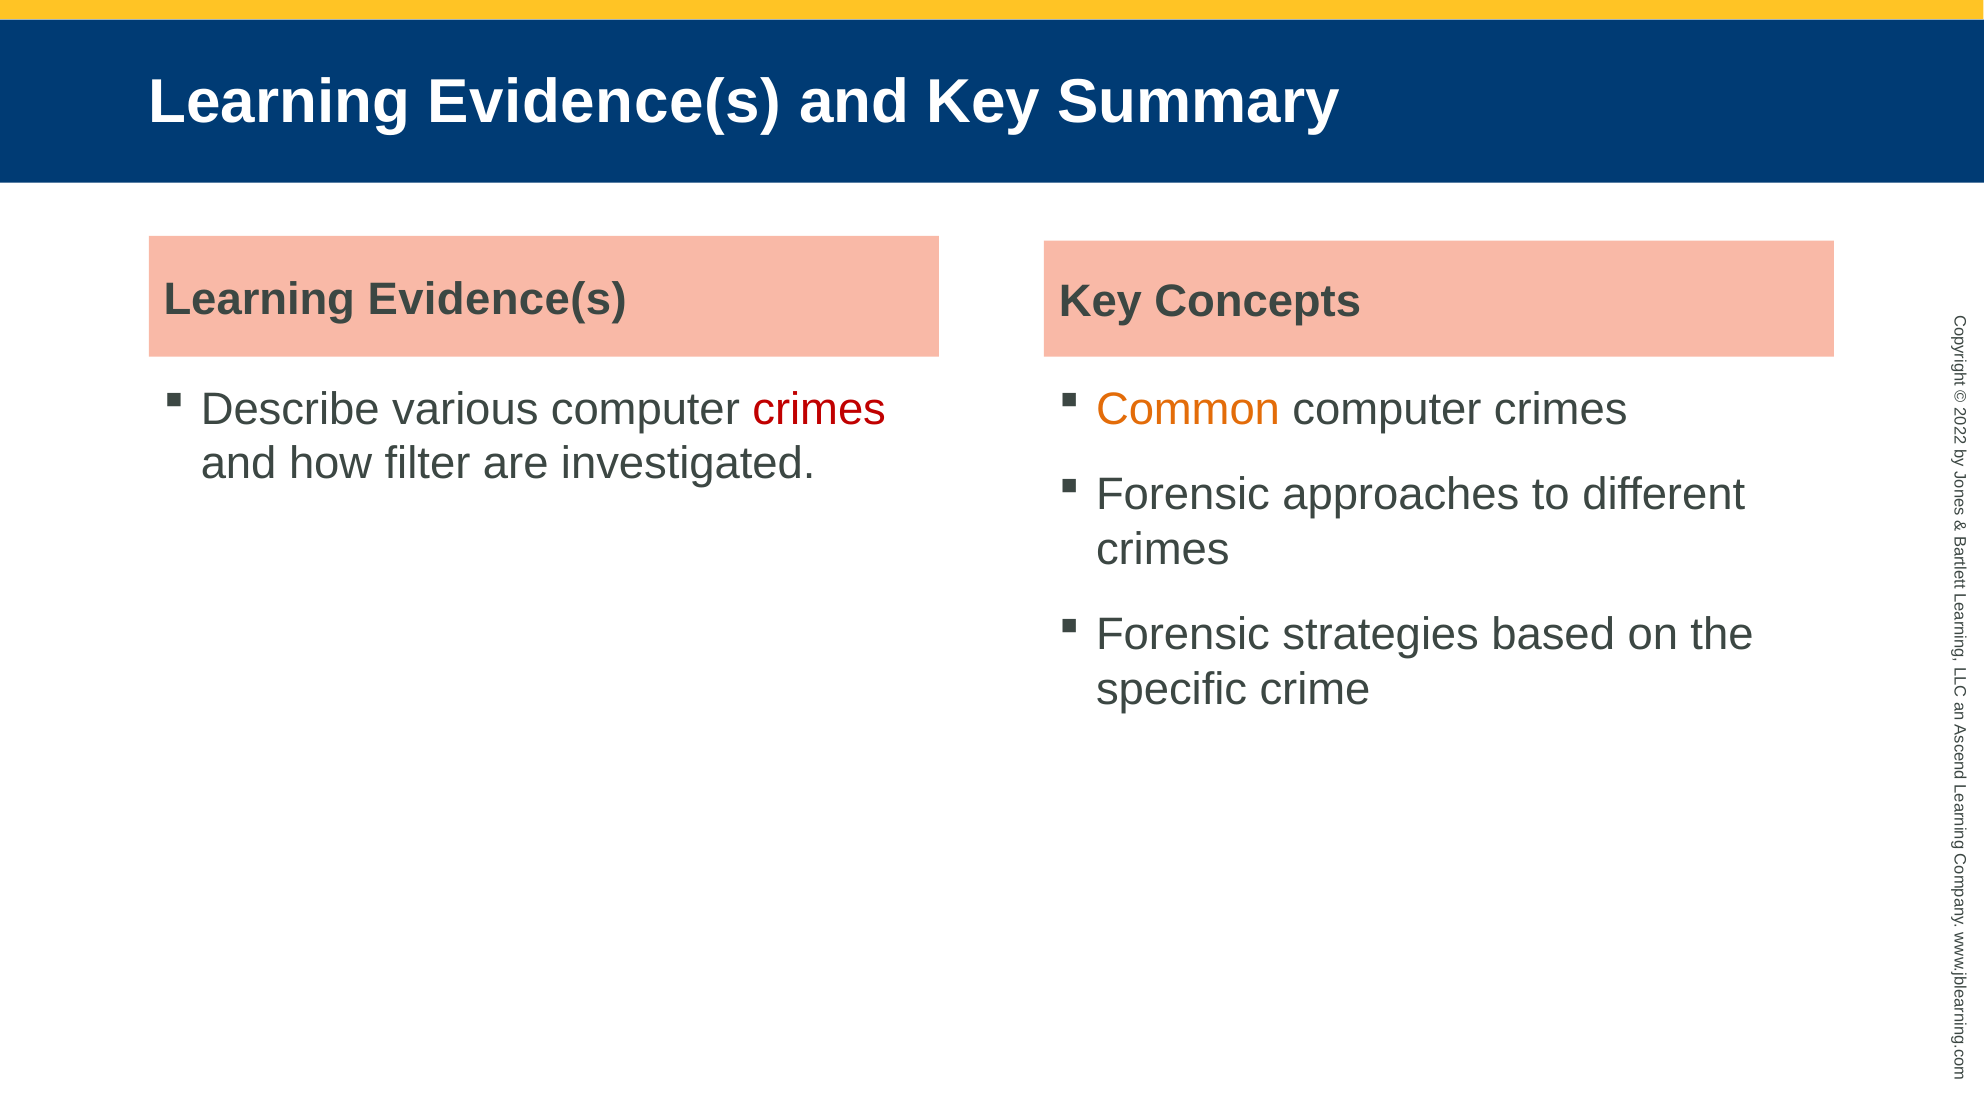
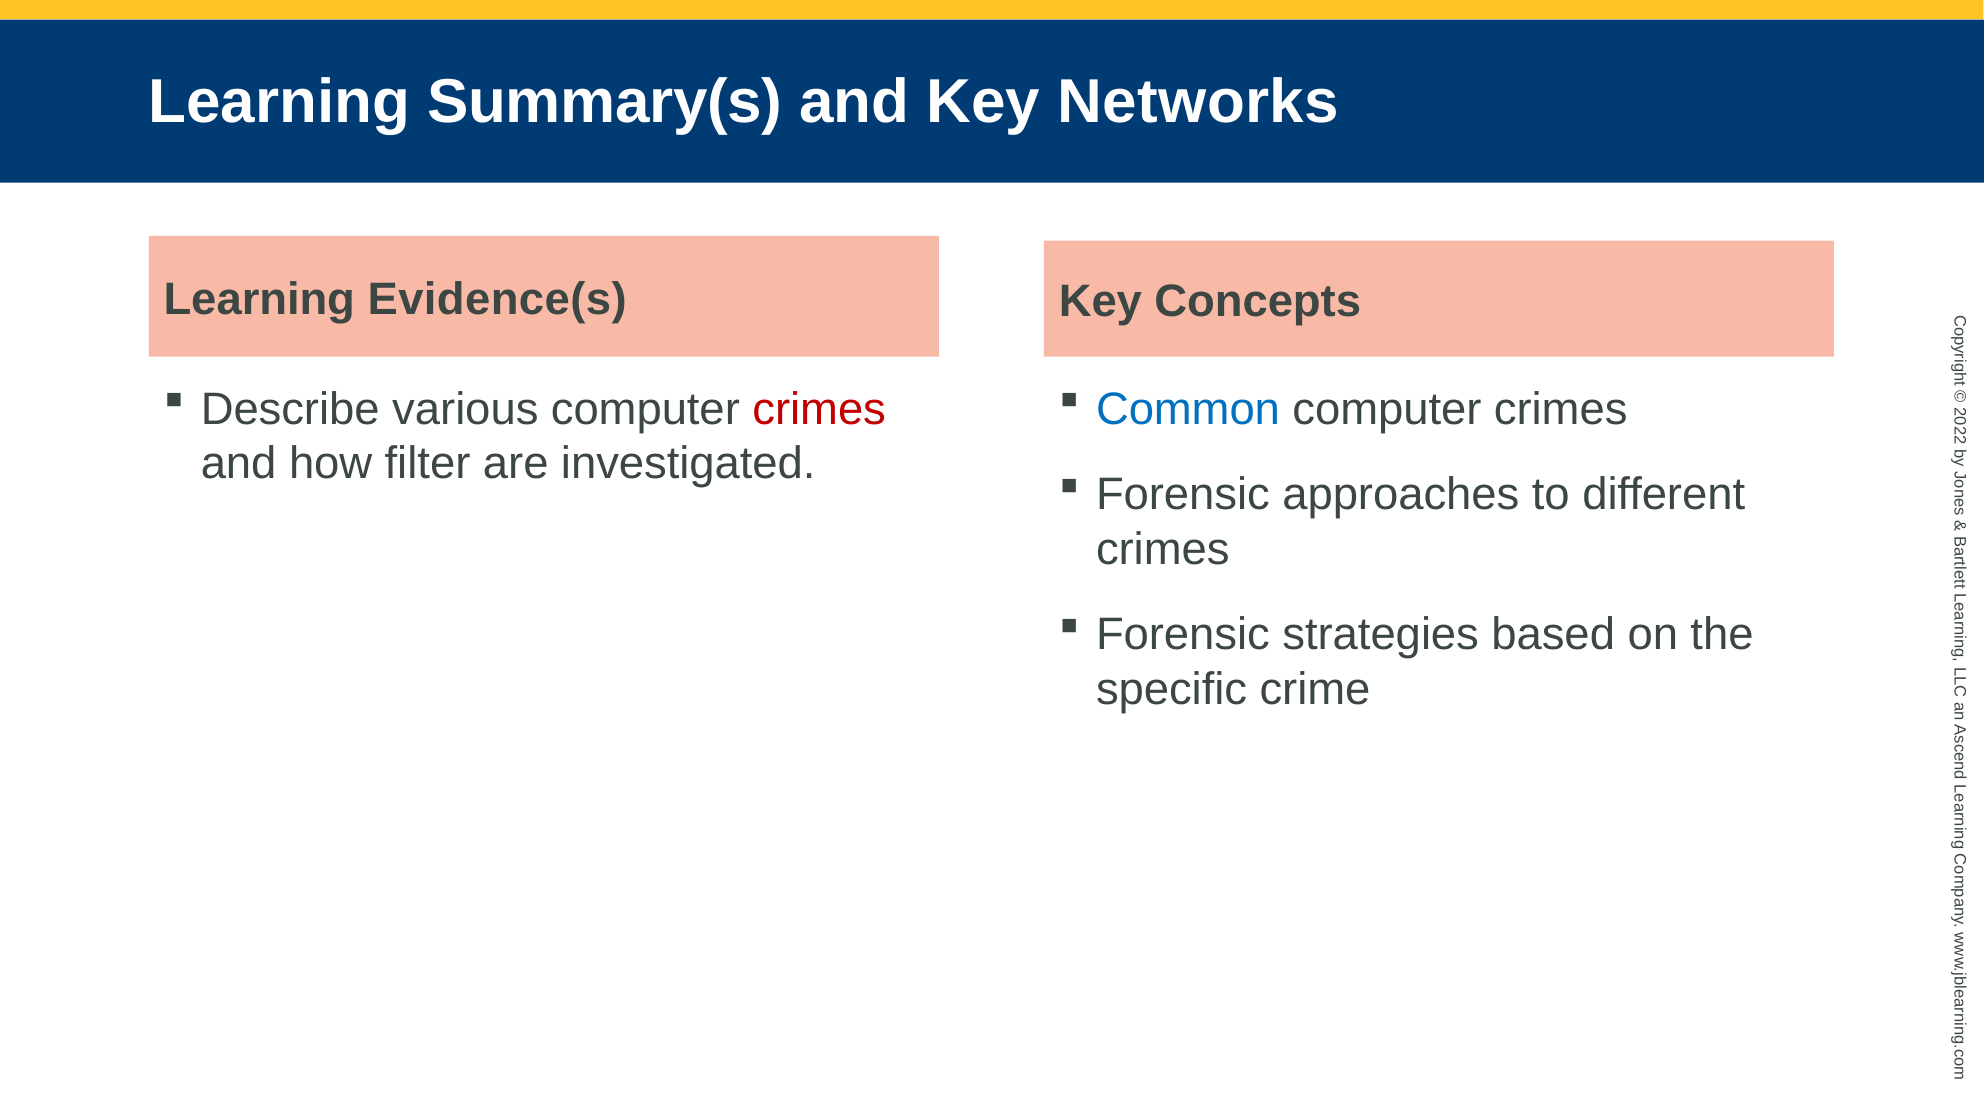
Evidence(s: Evidence(s -> Summary(s (605, 102)
Summary: Summary -> Networks (1198, 102)
Common colour: orange -> blue (1188, 409)
